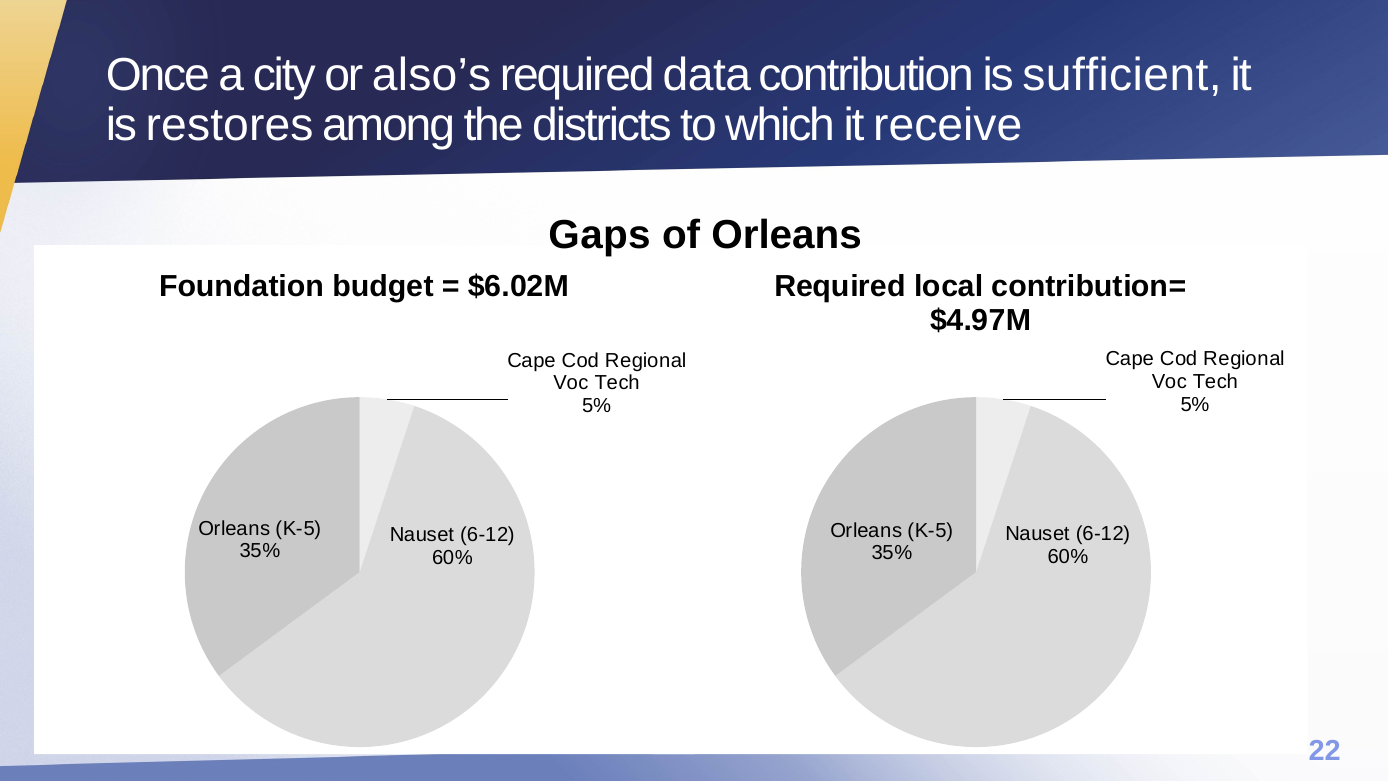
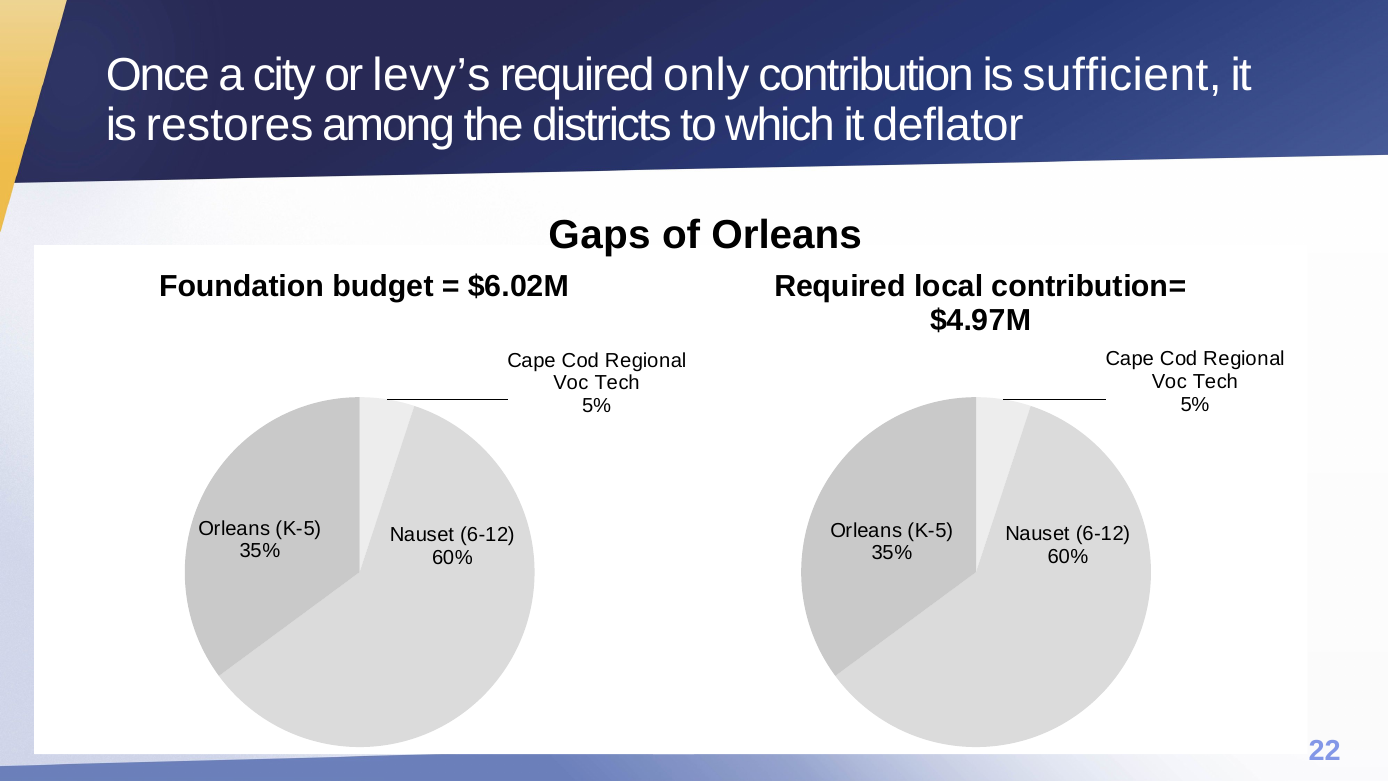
also’s: also’s -> levy’s (431, 76)
data: data -> only (706, 76)
receive: receive -> deflator (948, 126)
